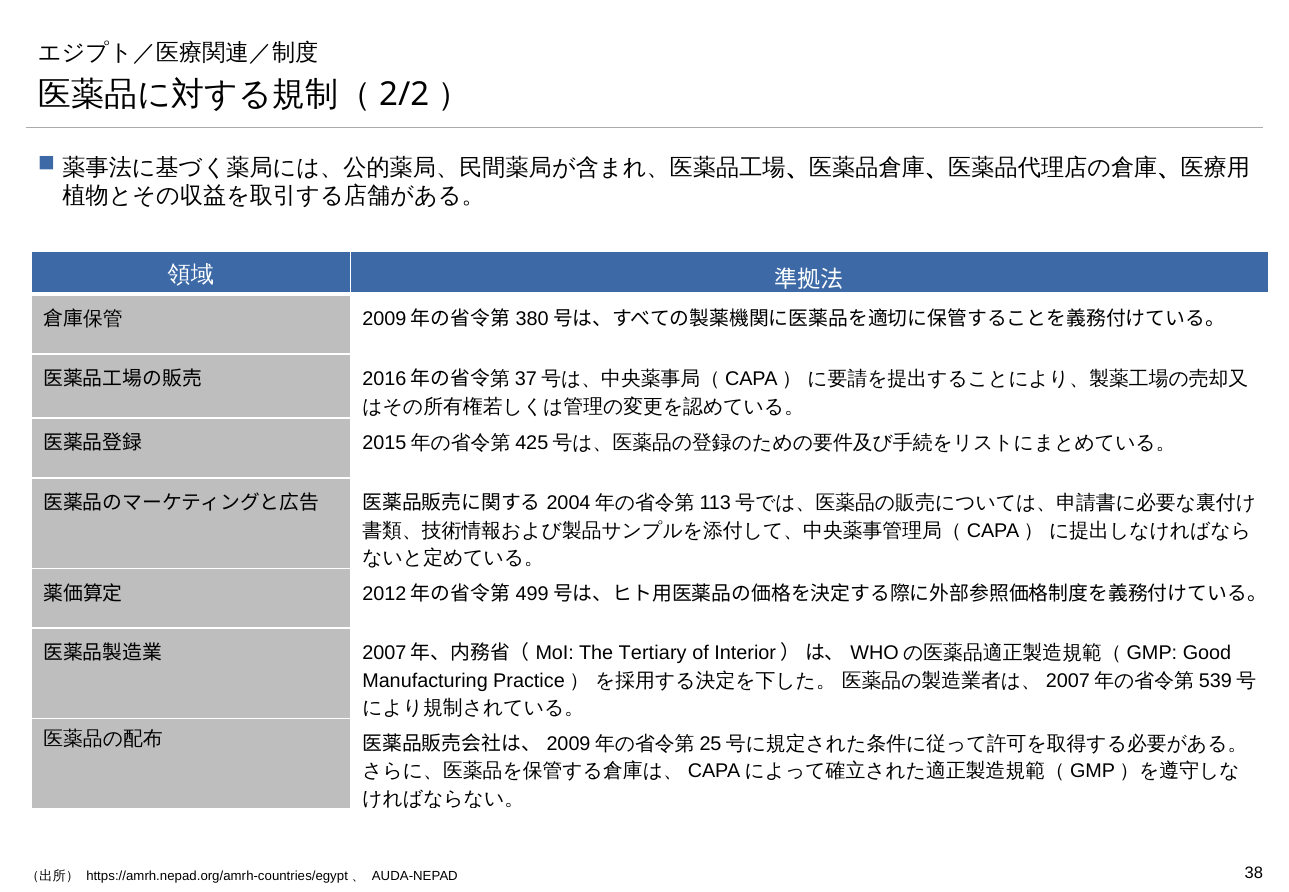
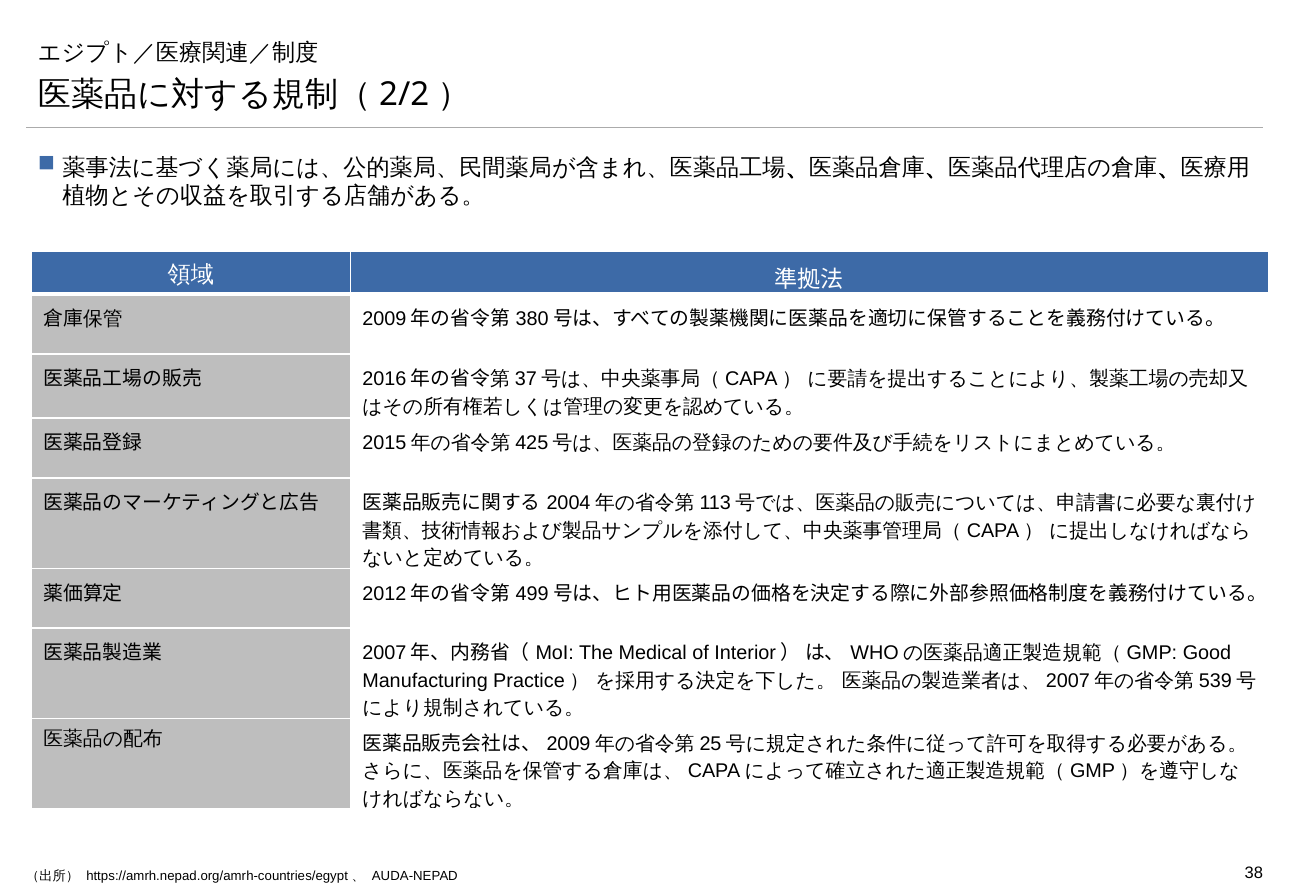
Tertiary: Tertiary -> Medical (653, 654)
